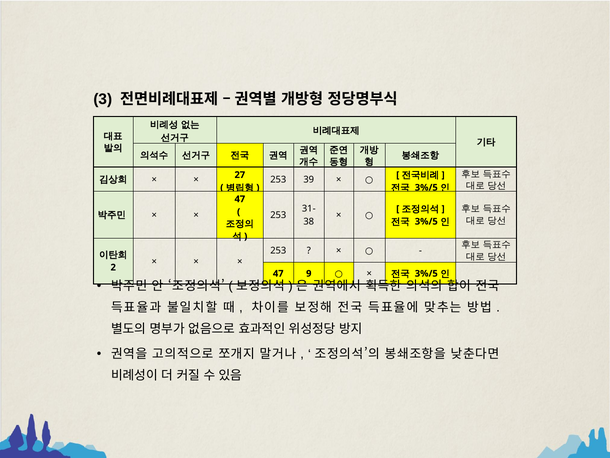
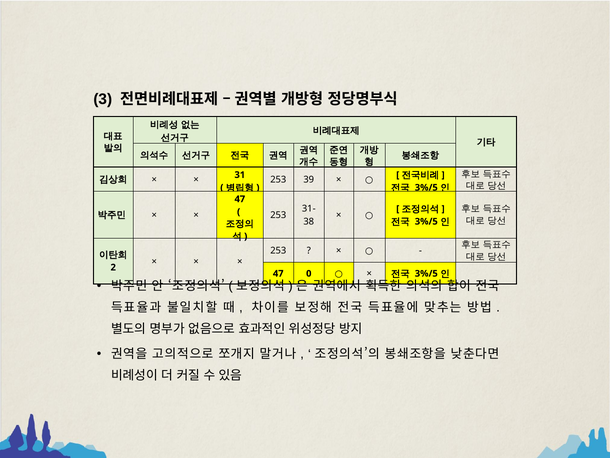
27: 27 -> 31 (240, 175)
9: 9 -> 0 (309, 273)
